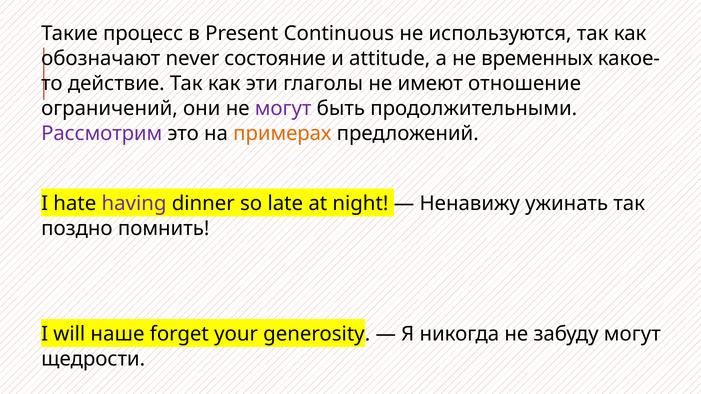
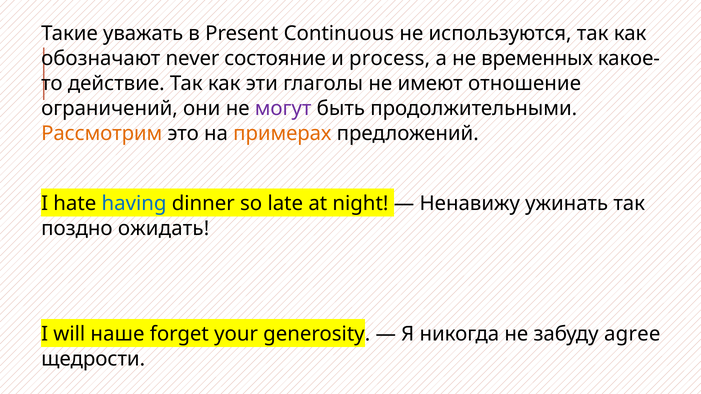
процесс: процесс -> уважать (143, 33)
attitude: attitude -> process (390, 58)
Рассмотрим colour: purple -> orange (102, 133)
having colour: purple -> blue (134, 204)
помнить: помнить -> ожидать (164, 229)
забуду могут: могут -> agree (632, 335)
